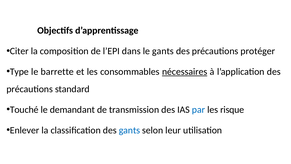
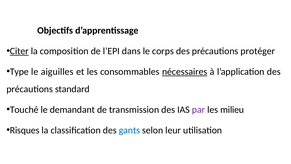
Citer underline: none -> present (19, 51)
le gants: gants -> corps (163, 51)
barrette: barrette -> aiguilles (57, 72)
par colour: blue -> purple (199, 109)
risque: risque -> milieu (232, 109)
Enlever: Enlever -> Risques (25, 130)
